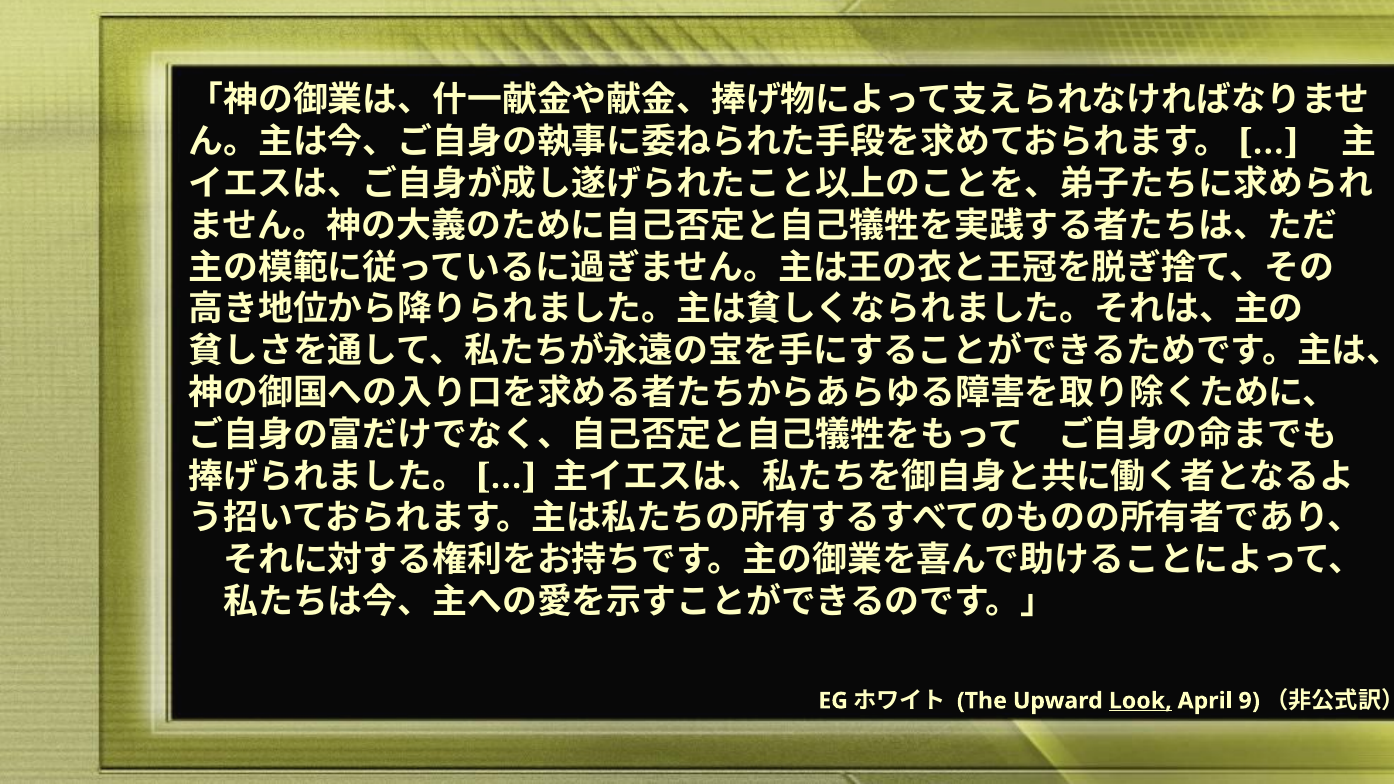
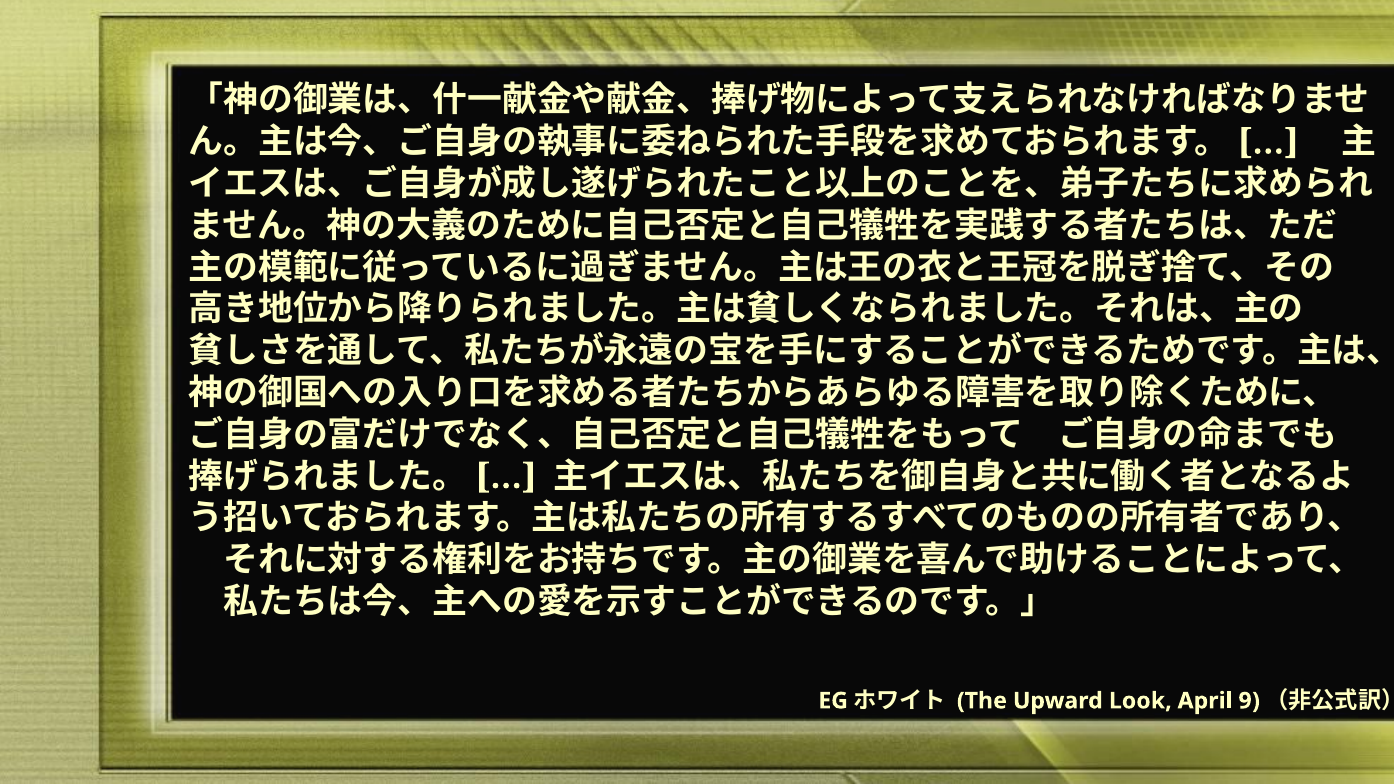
Look underline: present -> none (1140, 701)
